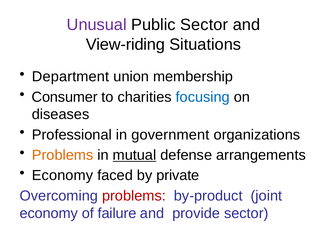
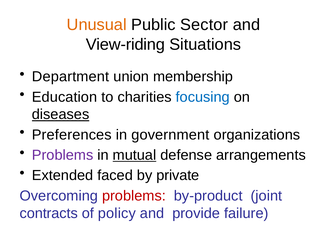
Unusual colour: purple -> orange (97, 25)
Consumer: Consumer -> Education (65, 97)
diseases underline: none -> present (61, 115)
Professional: Professional -> Preferences (72, 135)
Problems colour: orange -> purple (63, 155)
Economy: Economy -> Extended (63, 176)
economy: economy -> contracts (49, 213)
failure: failure -> policy (117, 213)
provide sector: sector -> failure (246, 213)
